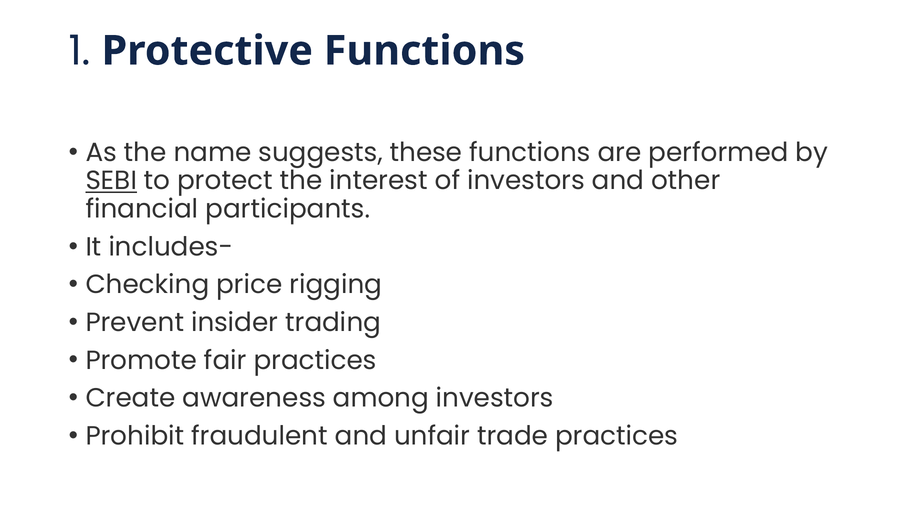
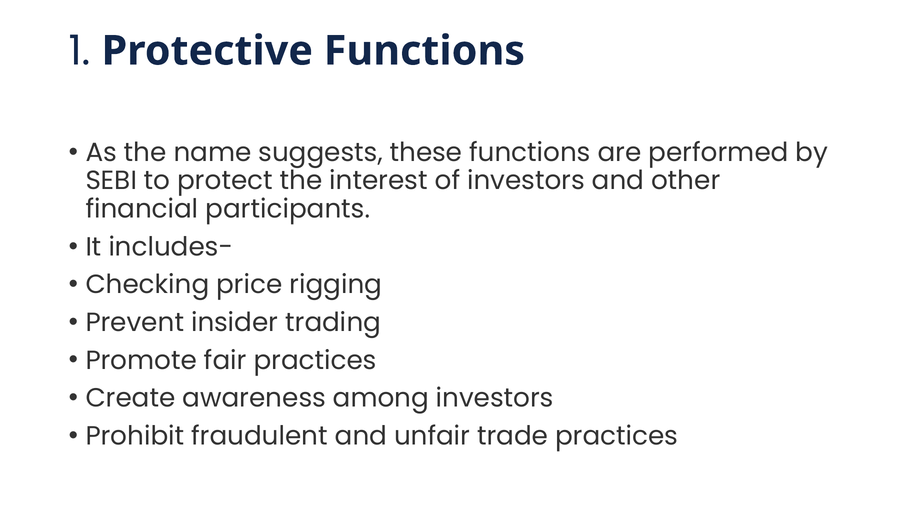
SEBI underline: present -> none (111, 181)
